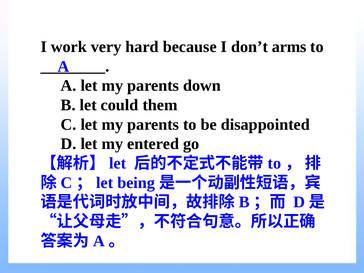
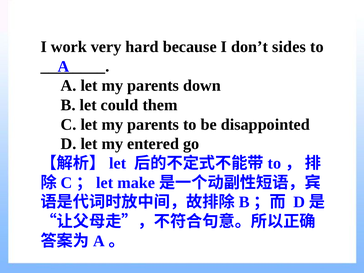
arms: arms -> sides (289, 47)
being: being -> make (136, 183)
